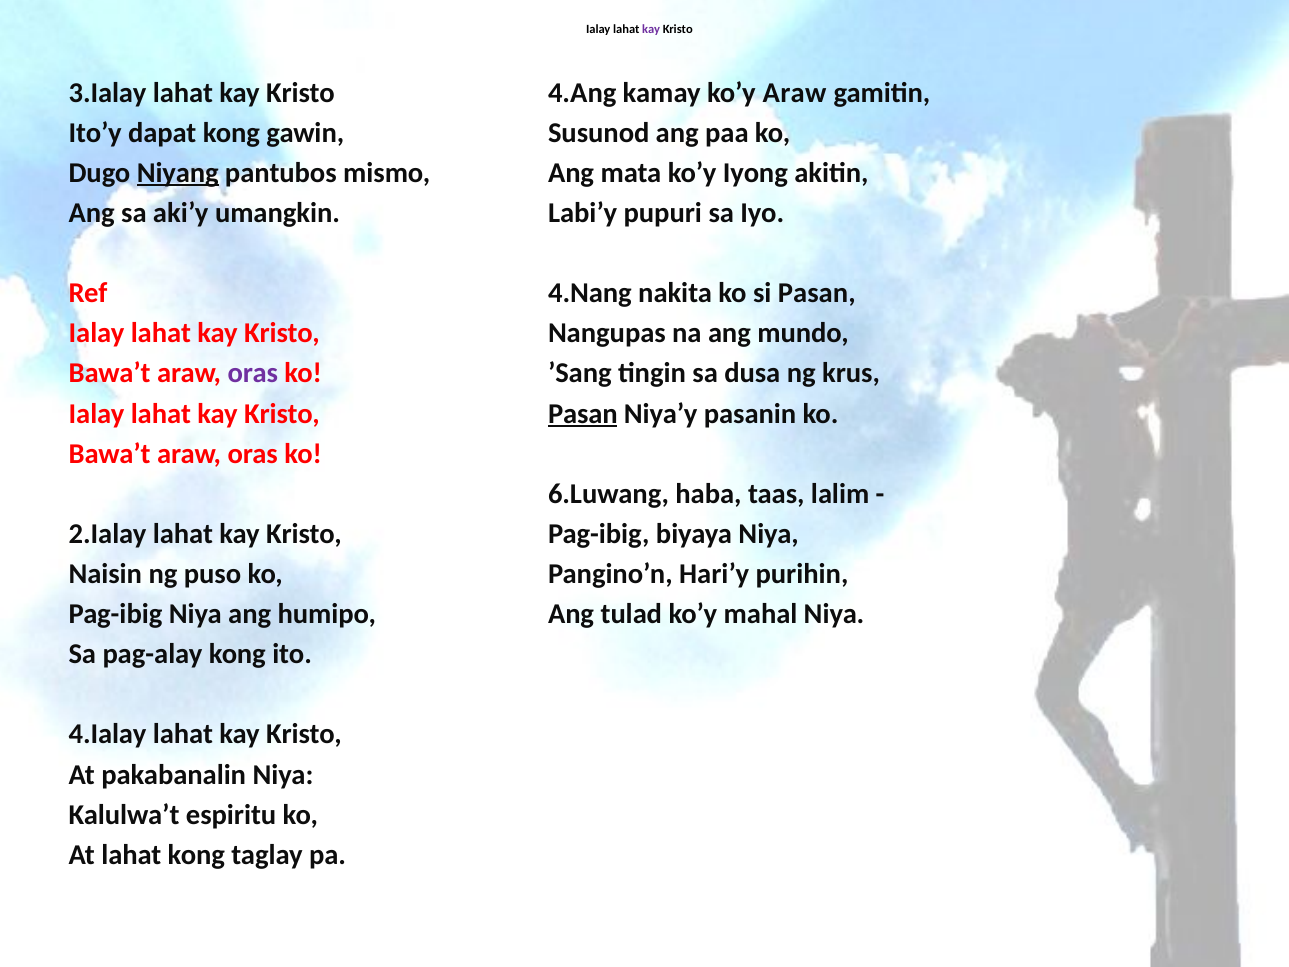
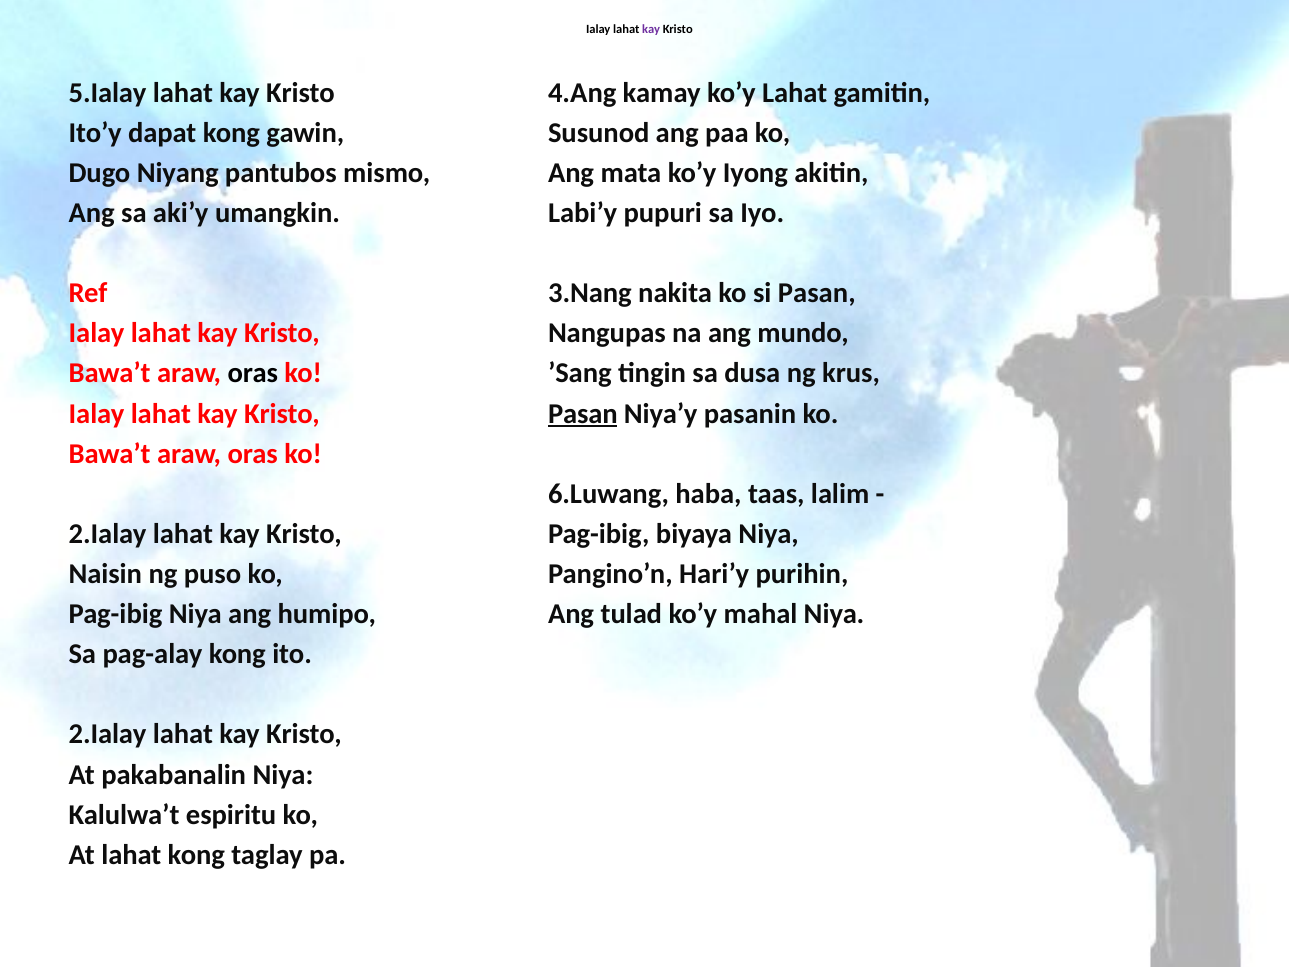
3.Ialay: 3.Ialay -> 5.Ialay (108, 93)
ko’y Araw: Araw -> Lahat (795, 93)
Niyang underline: present -> none (178, 173)
4.Nang: 4.Nang -> 3.Nang (590, 293)
oras colour: purple -> black (253, 373)
4.Ialay: 4.Ialay -> 2.Ialay (108, 734)
